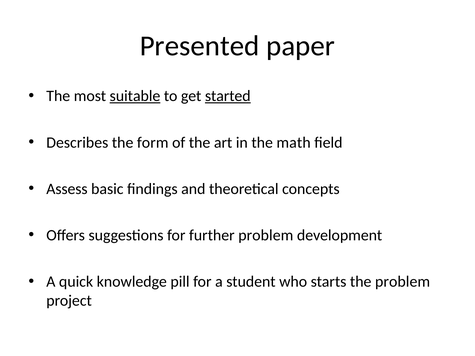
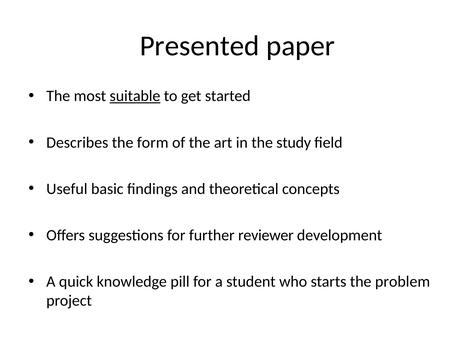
started underline: present -> none (228, 96)
math: math -> study (294, 143)
Assess: Assess -> Useful (67, 189)
further problem: problem -> reviewer (266, 235)
